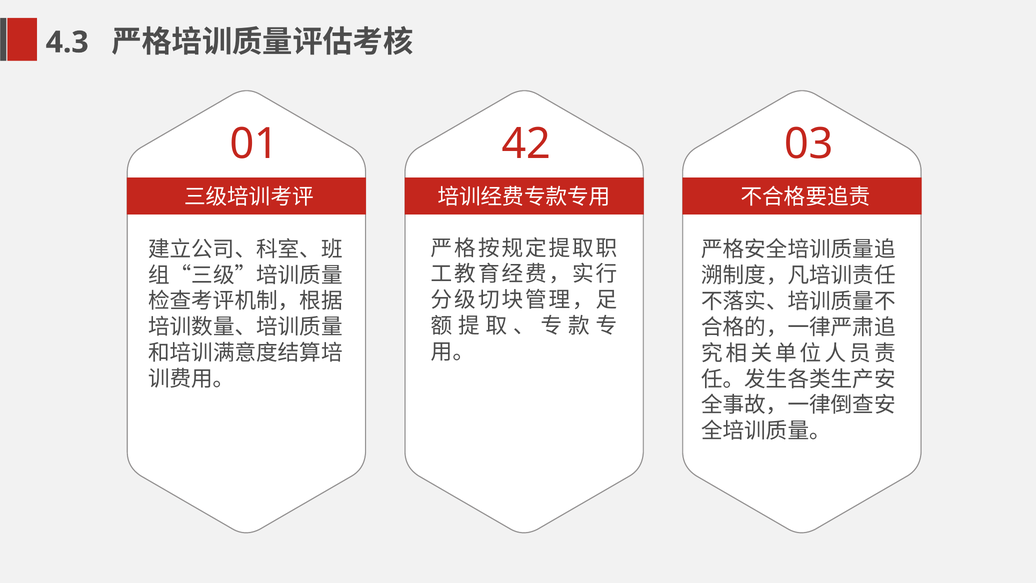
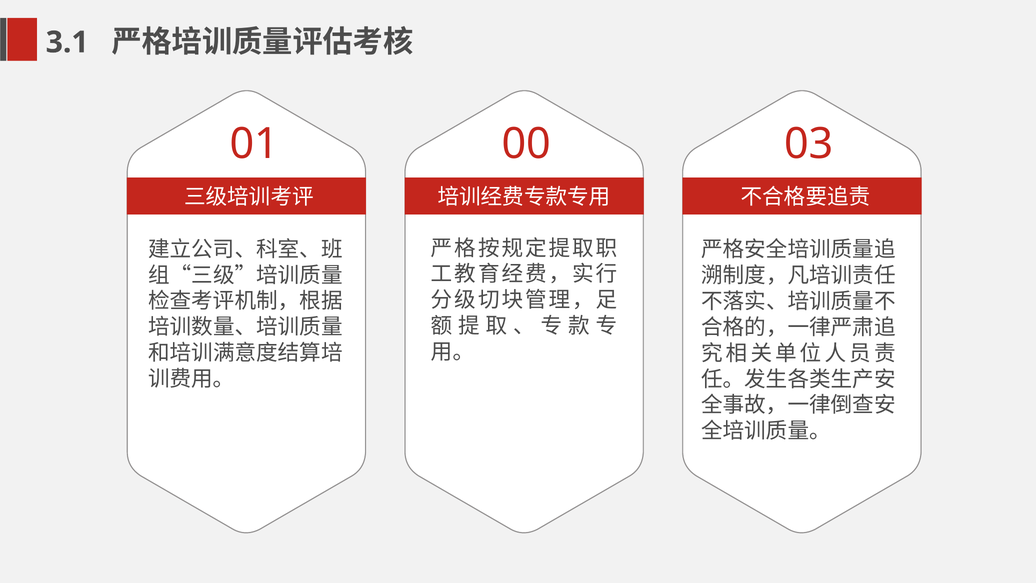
4.3: 4.3 -> 3.1 (67, 42)
42: 42 -> 00 (526, 144)
